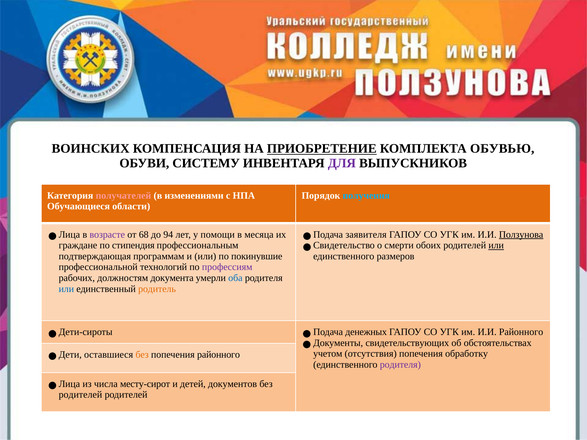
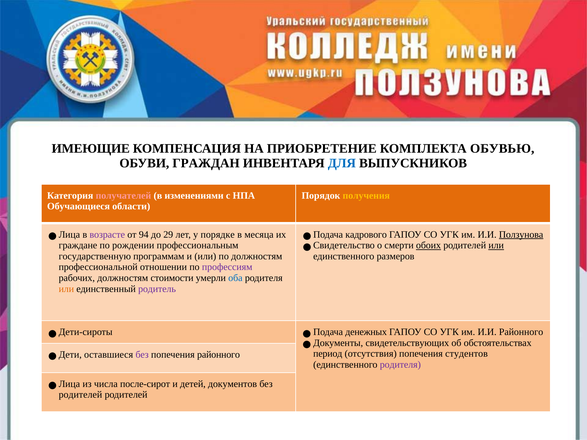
ВОИНСКИХ: ВОИНСКИХ -> ИМЕЮЩИЕ (91, 149)
ПРИОБРЕТЕНИЕ underline: present -> none (322, 149)
СИСТЕМУ: СИСТЕМУ -> ГРАЖДАН (206, 163)
ДЛЯ colour: purple -> blue (342, 163)
получения colour: light blue -> yellow (366, 196)
68: 68 -> 94 (144, 235)
94: 94 -> 29 (168, 235)
помощи: помощи -> порядке (218, 235)
заявителя: заявителя -> кадрового (366, 235)
стипендия: стипендия -> рождении (133, 246)
обоих underline: none -> present (428, 246)
подтверждающая: подтверждающая -> государственную (95, 256)
по покинувшие: покинувшие -> должностям (257, 256)
технологий: технологий -> отношении (163, 267)
документа: документа -> стоимости (172, 278)
или colour: blue -> orange (66, 289)
родитель colour: orange -> purple (157, 289)
учетом: учетом -> период (328, 354)
обработку: обработку -> студентов (467, 354)
без colour: orange -> purple (142, 355)
месту-сирот: месту-сирот -> после-сирот (145, 384)
